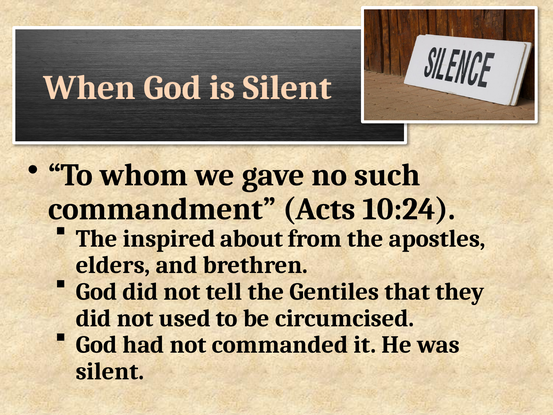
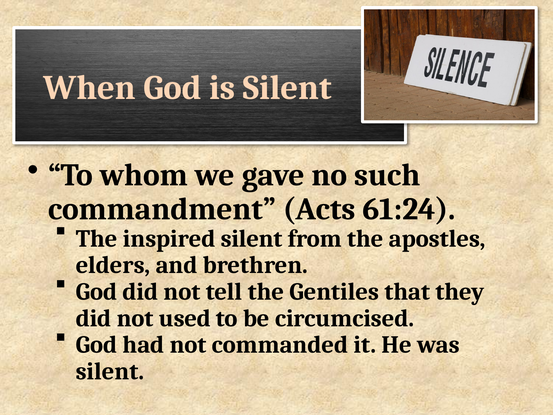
10:24: 10:24 -> 61:24 (409, 209)
inspired about: about -> silent (252, 238)
